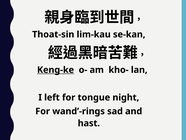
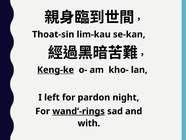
tongue: tongue -> pardon (94, 97)
wand’-rings underline: none -> present (79, 111)
hast: hast -> with (89, 123)
